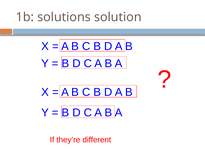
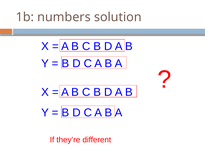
solutions: solutions -> numbers (64, 17)
